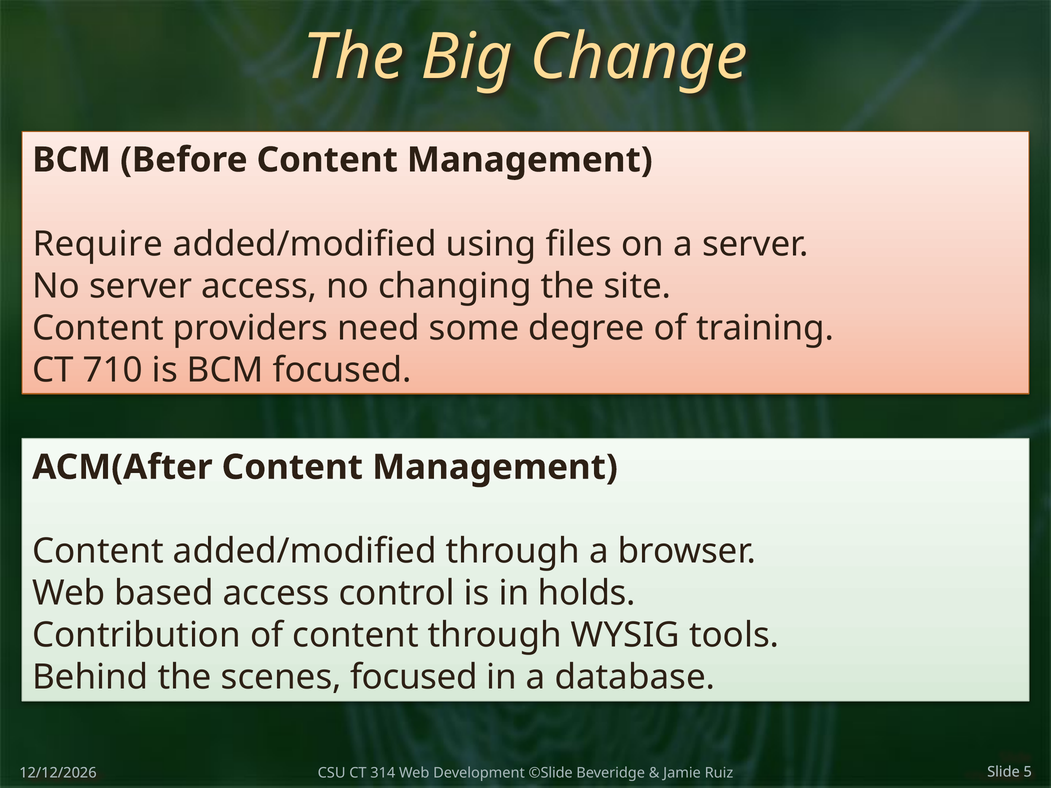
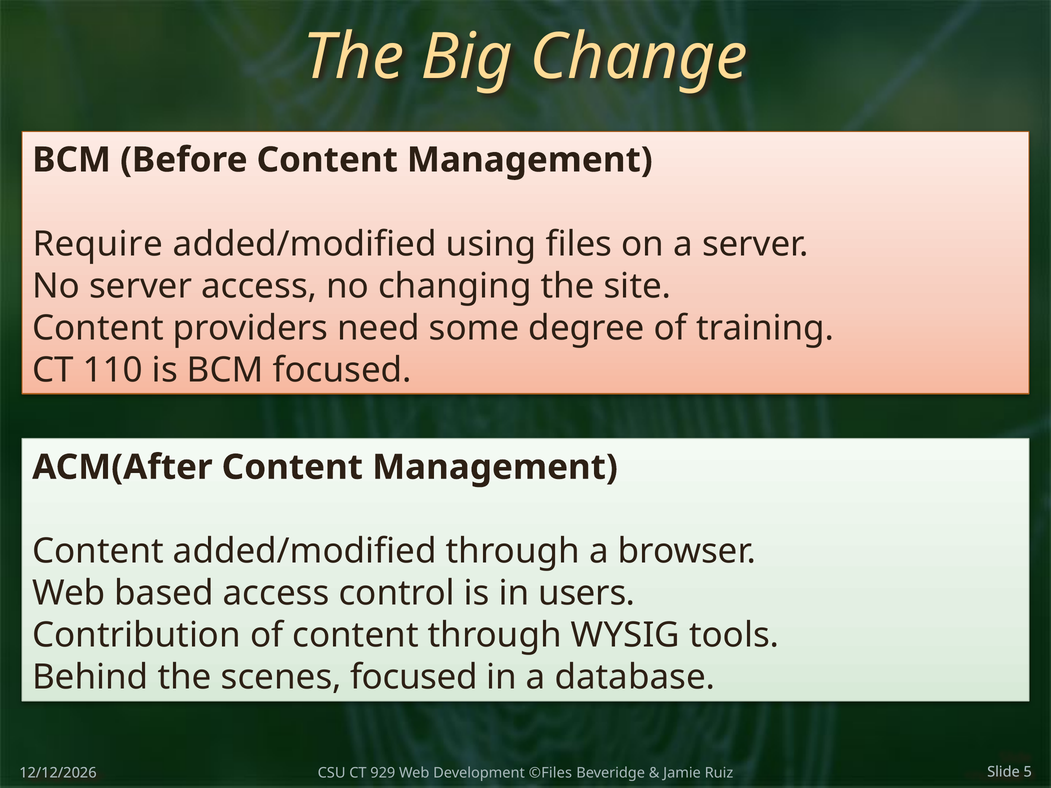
710: 710 -> 110 (113, 370)
holds: holds -> users (587, 594)
314: 314 -> 929 (383, 773)
©Slide: ©Slide -> ©Files (550, 773)
